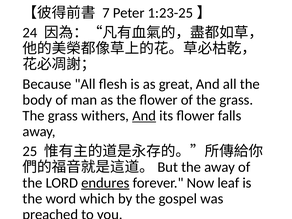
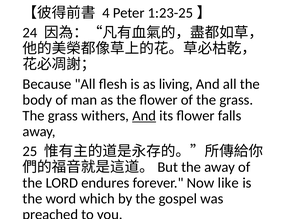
7: 7 -> 4 (106, 13)
great: great -> living (176, 84)
endures underline: present -> none (105, 183)
leaf: leaf -> like (228, 183)
